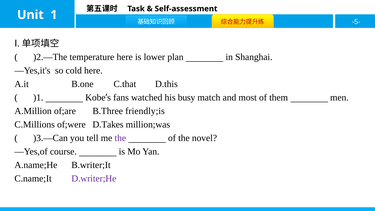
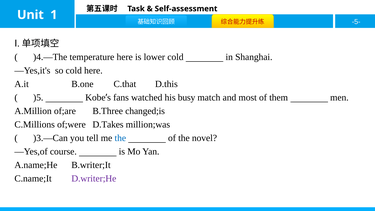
)2.—The: )2.—The -> )4.—The (50, 57)
lower plan: plan -> cold (175, 57)
)1: )1 -> )5 (38, 98)
friendly;is: friendly;is -> changed;is (145, 111)
the colour: purple -> blue (120, 138)
